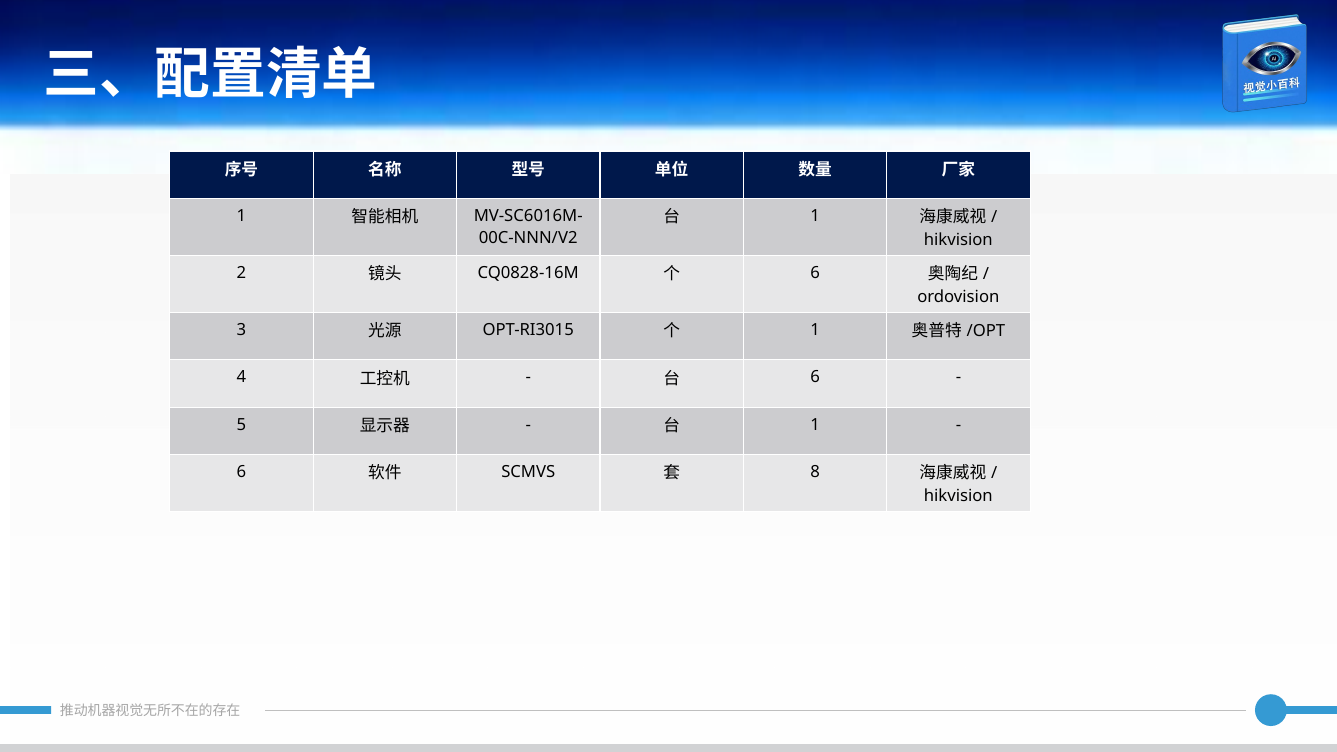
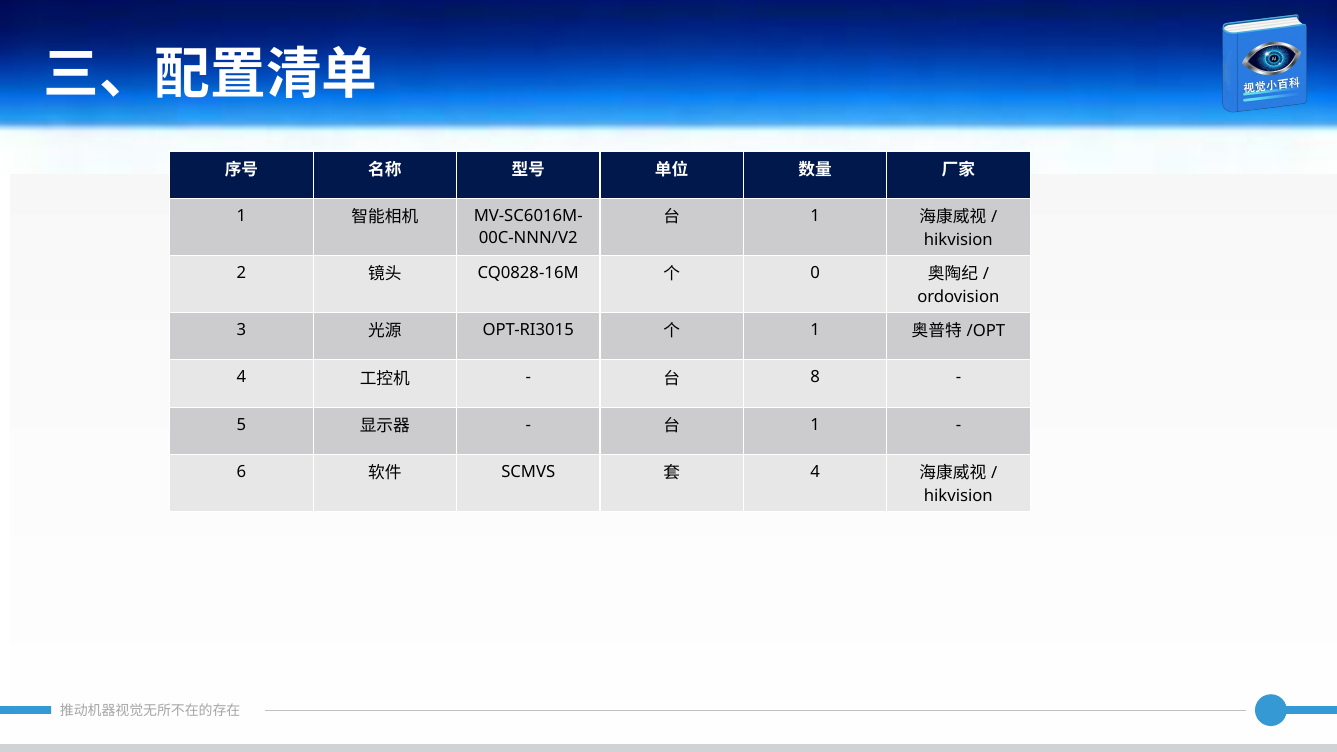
6: 6 -> 0 (815, 273)
6: 6 -> 8 (815, 377)
8: 8 -> 4 (815, 472)
